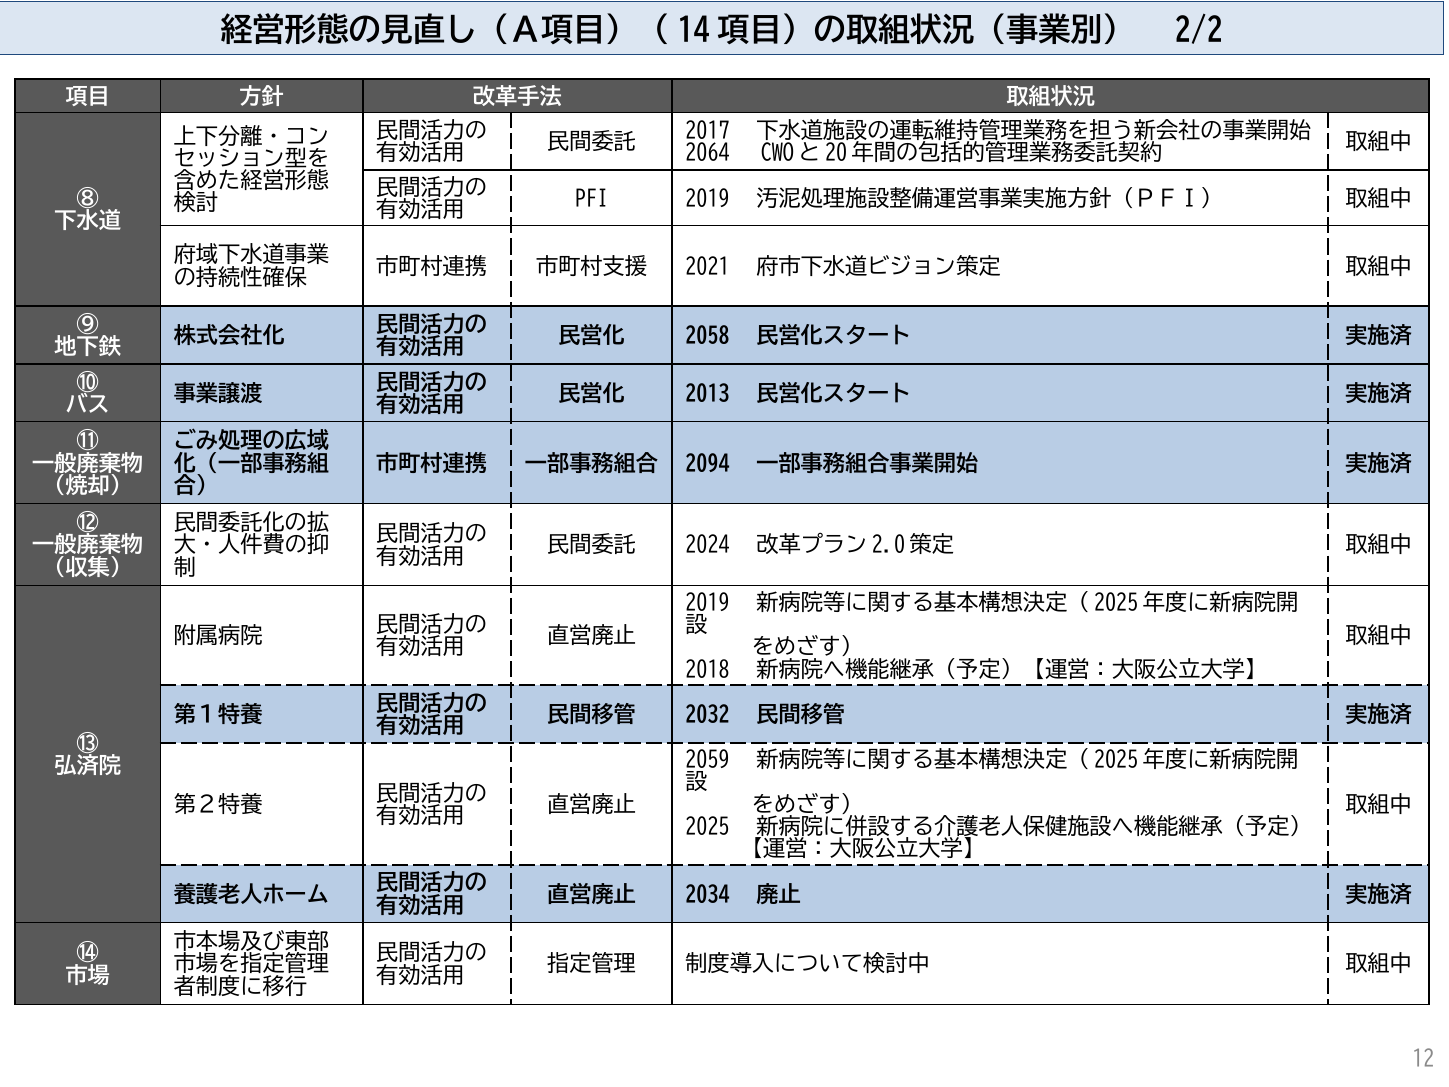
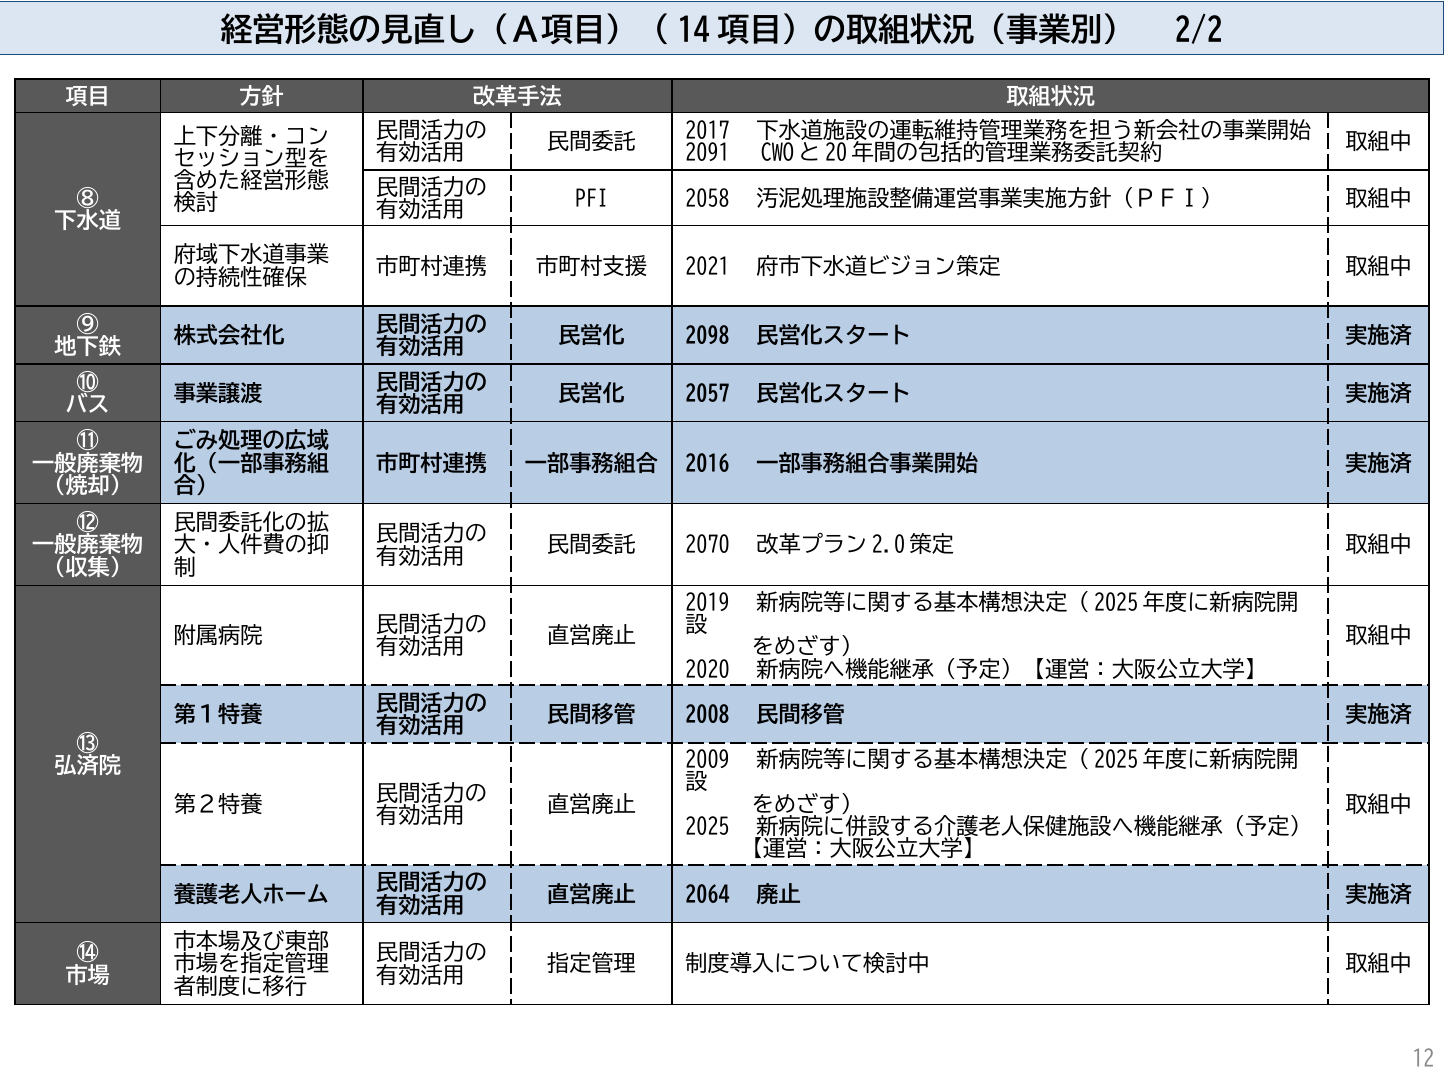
2064: 2064 -> 2091 (708, 154)
PFI 2019: 2019 -> 2058 (708, 199)
2058: 2058 -> 2098 (708, 336)
2013: 2013 -> 2057 (708, 394)
2094: 2094 -> 2016 (708, 464)
2024: 2024 -> 2070 (708, 546)
2018: 2018 -> 2020 (708, 670)
2032: 2032 -> 2008 (708, 715)
2059: 2059 -> 2009 (708, 760)
2034: 2034 -> 2064 (708, 894)
